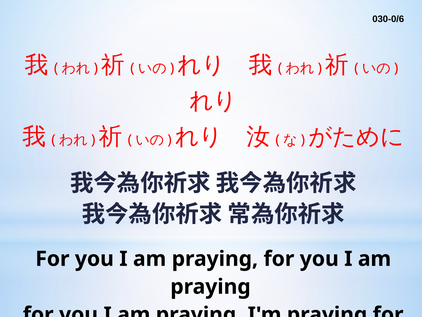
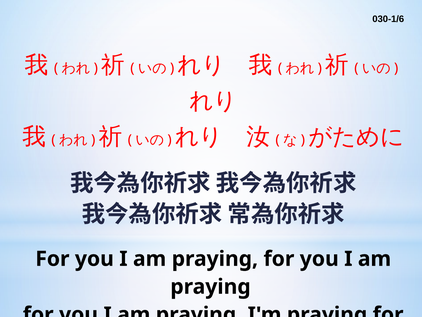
030-0/6: 030-0/6 -> 030-1/6 (388, 19)
